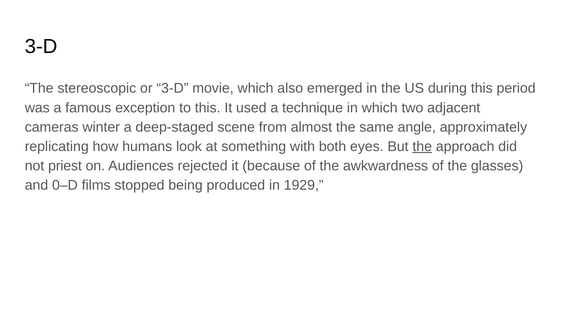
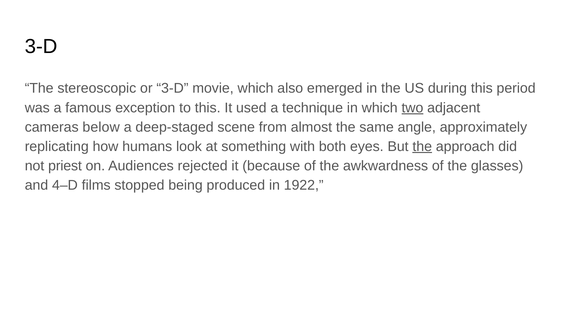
two underline: none -> present (412, 108)
winter: winter -> below (101, 127)
0–D: 0–D -> 4–D (65, 185)
1929: 1929 -> 1922 (304, 185)
